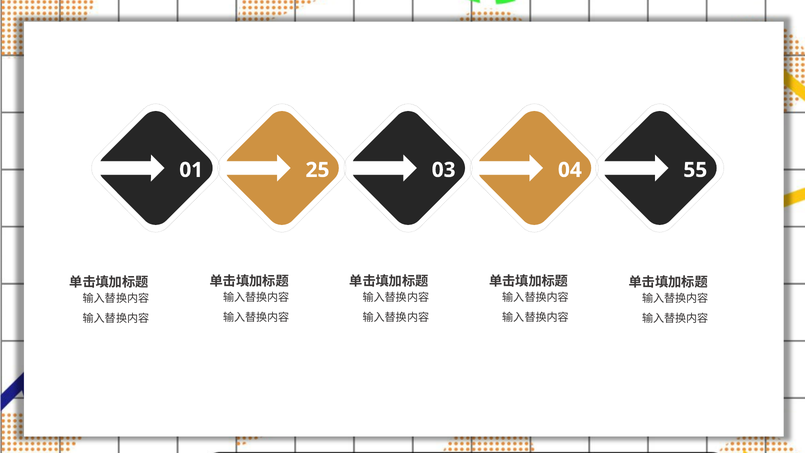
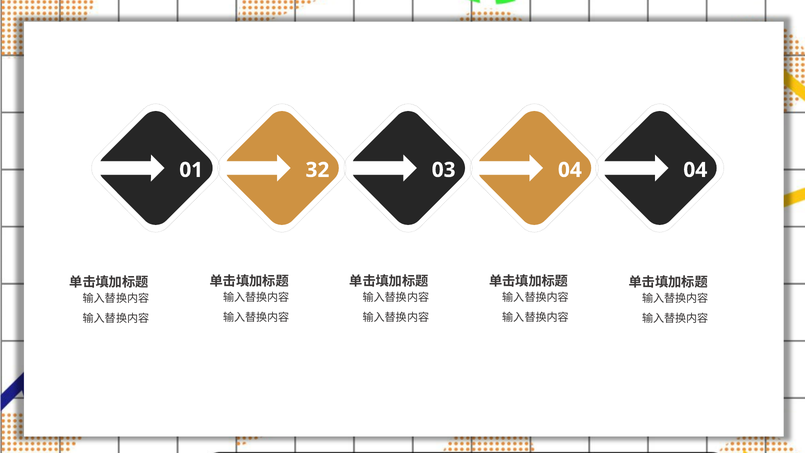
25: 25 -> 32 (317, 170)
04 55: 55 -> 04 (695, 170)
